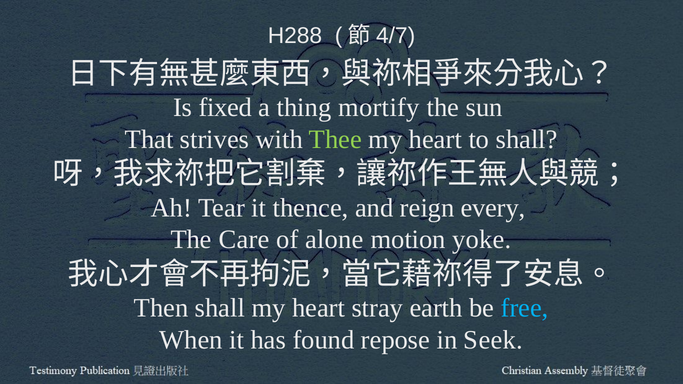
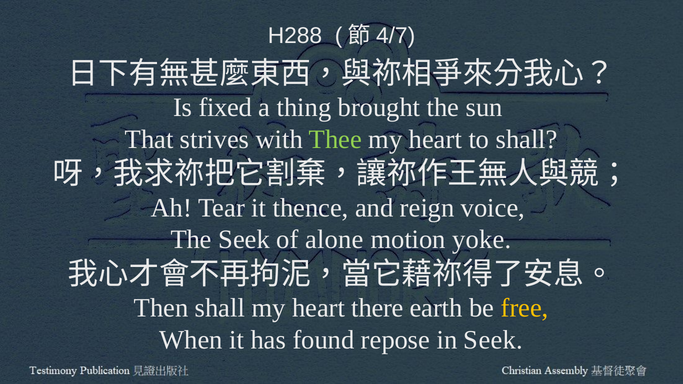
mortify: mortify -> brought (379, 108)
every: every -> voice (493, 208)
The Care: Care -> Seek (244, 240)
stray: stray -> there (377, 308)
free colour: light blue -> yellow (525, 308)
